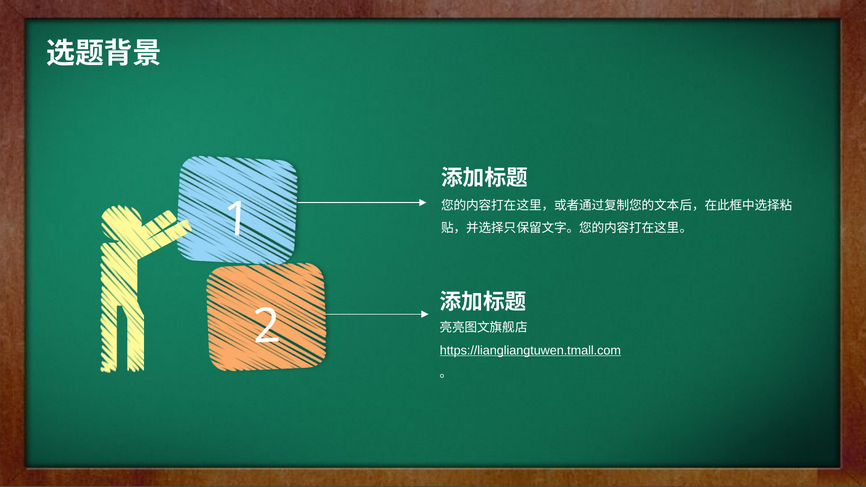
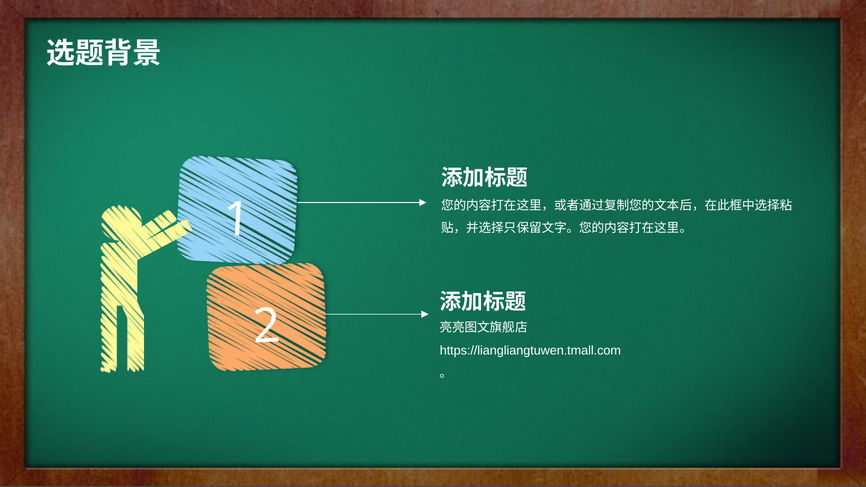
https://liangliangtuwen.tmall.com underline: present -> none (530, 350)
